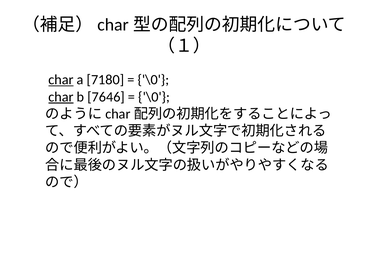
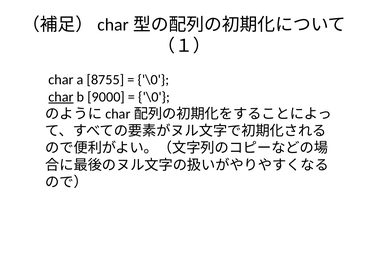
char underline: present -> none (61, 80)
7180: 7180 -> 8755 (105, 80)
7646: 7646 -> 9000 (106, 97)
